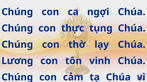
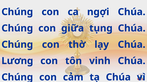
thực: thực -> giữa (73, 28)
